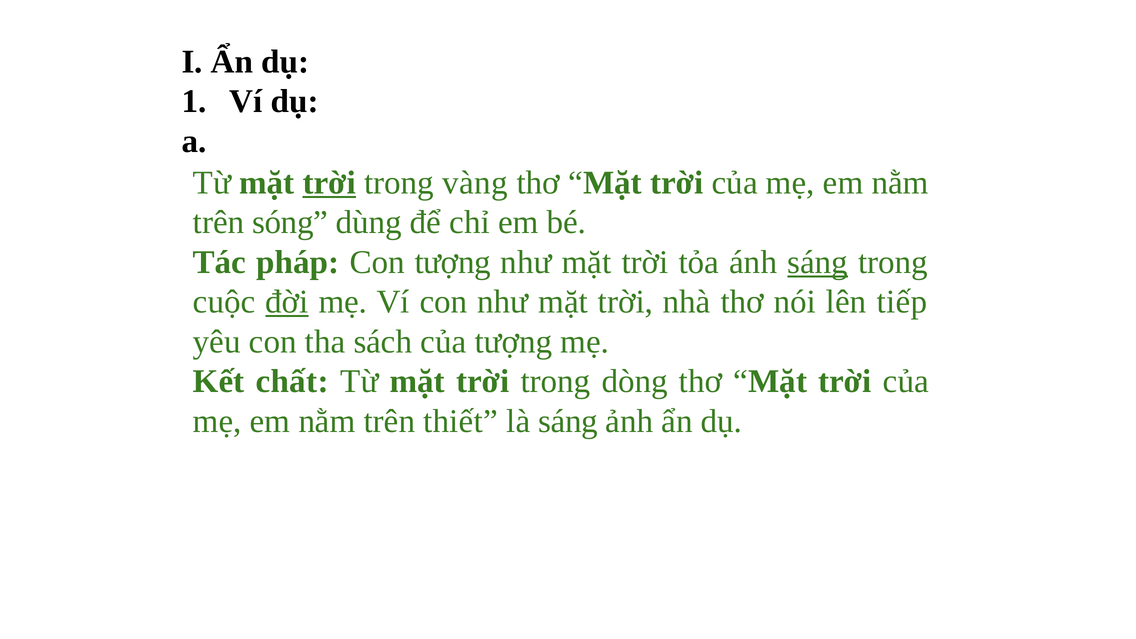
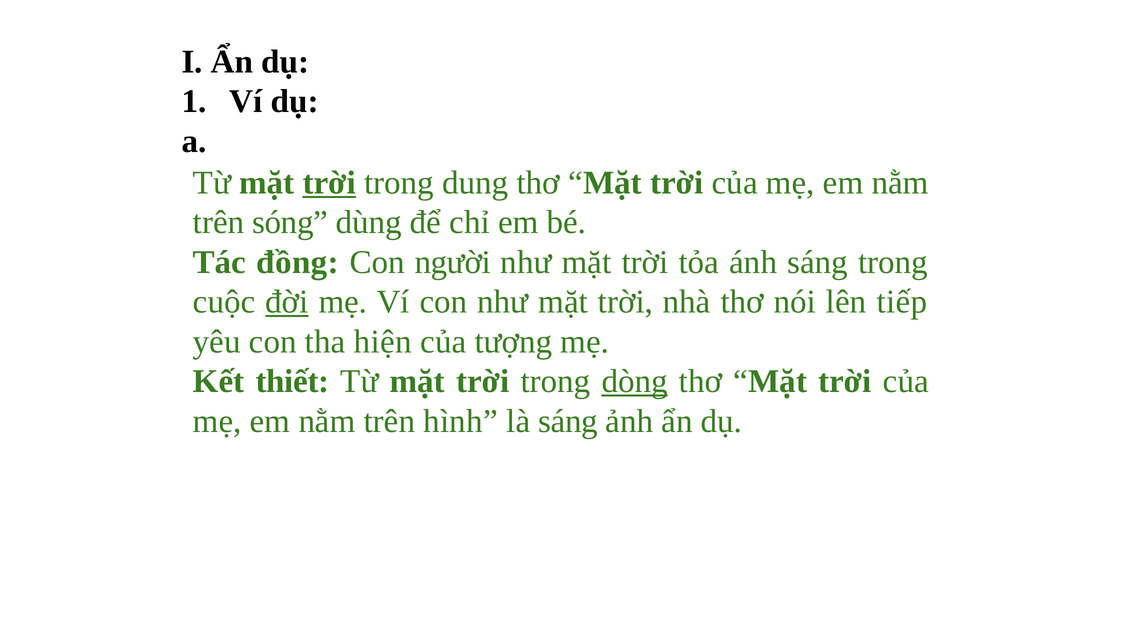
vàng: vàng -> dung (475, 183)
pháp: pháp -> đồng (298, 262)
Con tượng: tượng -> người (453, 262)
sáng underline: present -> none (818, 262)
sách: sách -> hiện (383, 342)
chất: chất -> thiết (292, 381)
dòng underline: none -> present (635, 381)
thiết: thiết -> hình (461, 421)
